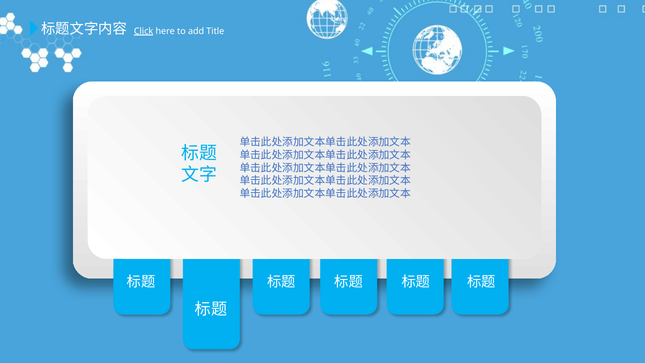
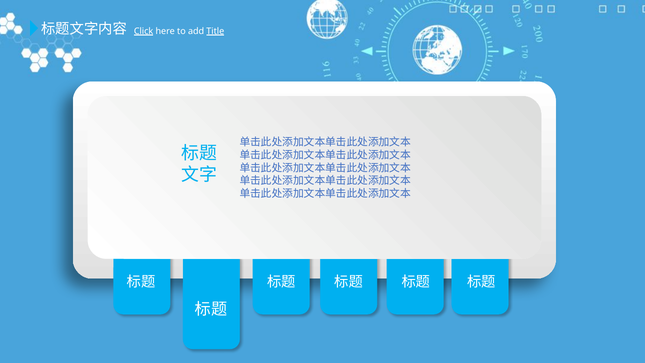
Title underline: none -> present (215, 31)
